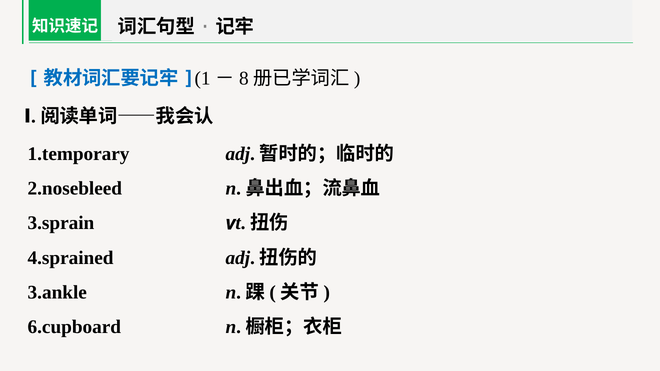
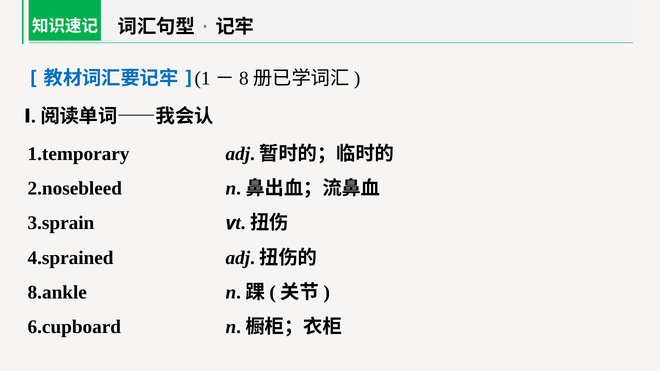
3.ankle: 3.ankle -> 8.ankle (57, 293)
